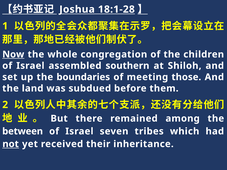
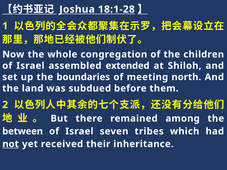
Now underline: present -> none (13, 54)
southern: southern -> extended (128, 66)
those: those -> north (186, 77)
